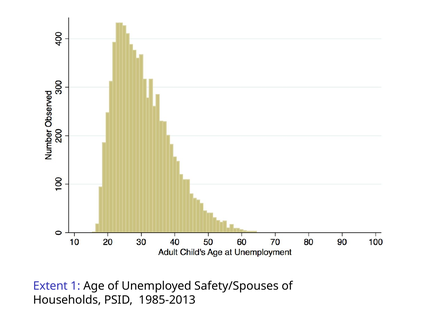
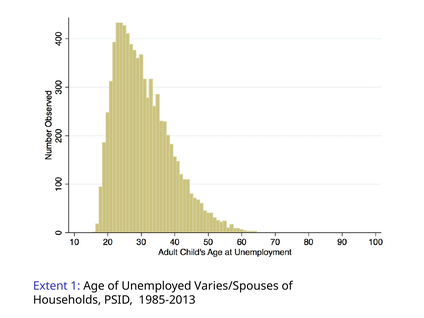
Safety/Spouses: Safety/Spouses -> Varies/Spouses (236, 286)
